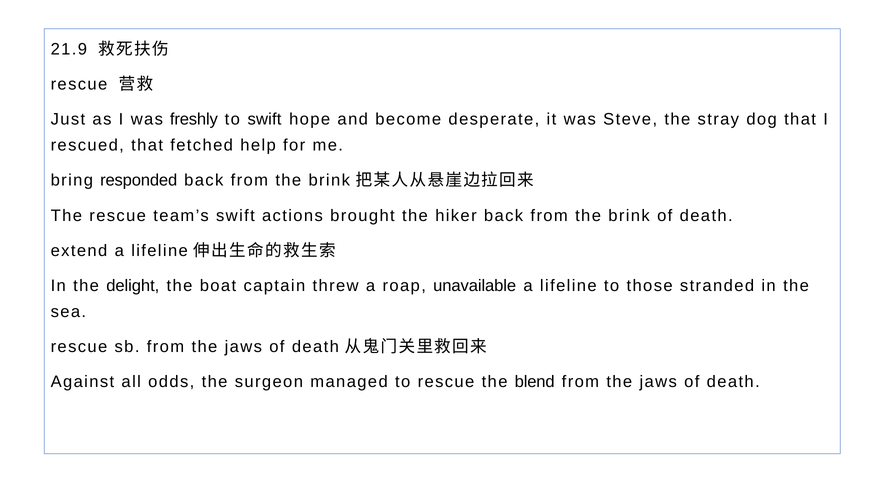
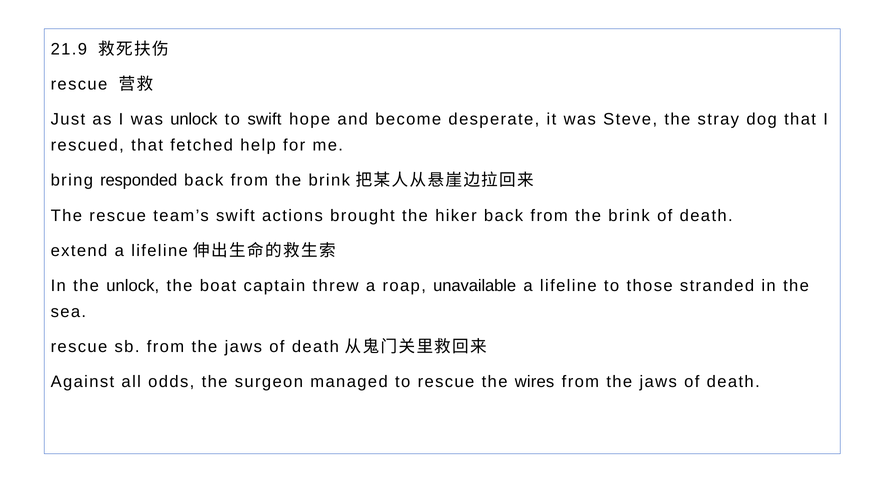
was freshly: freshly -> unlock (194, 119)
the delight: delight -> unlock (133, 286)
blend: blend -> wires (535, 382)
